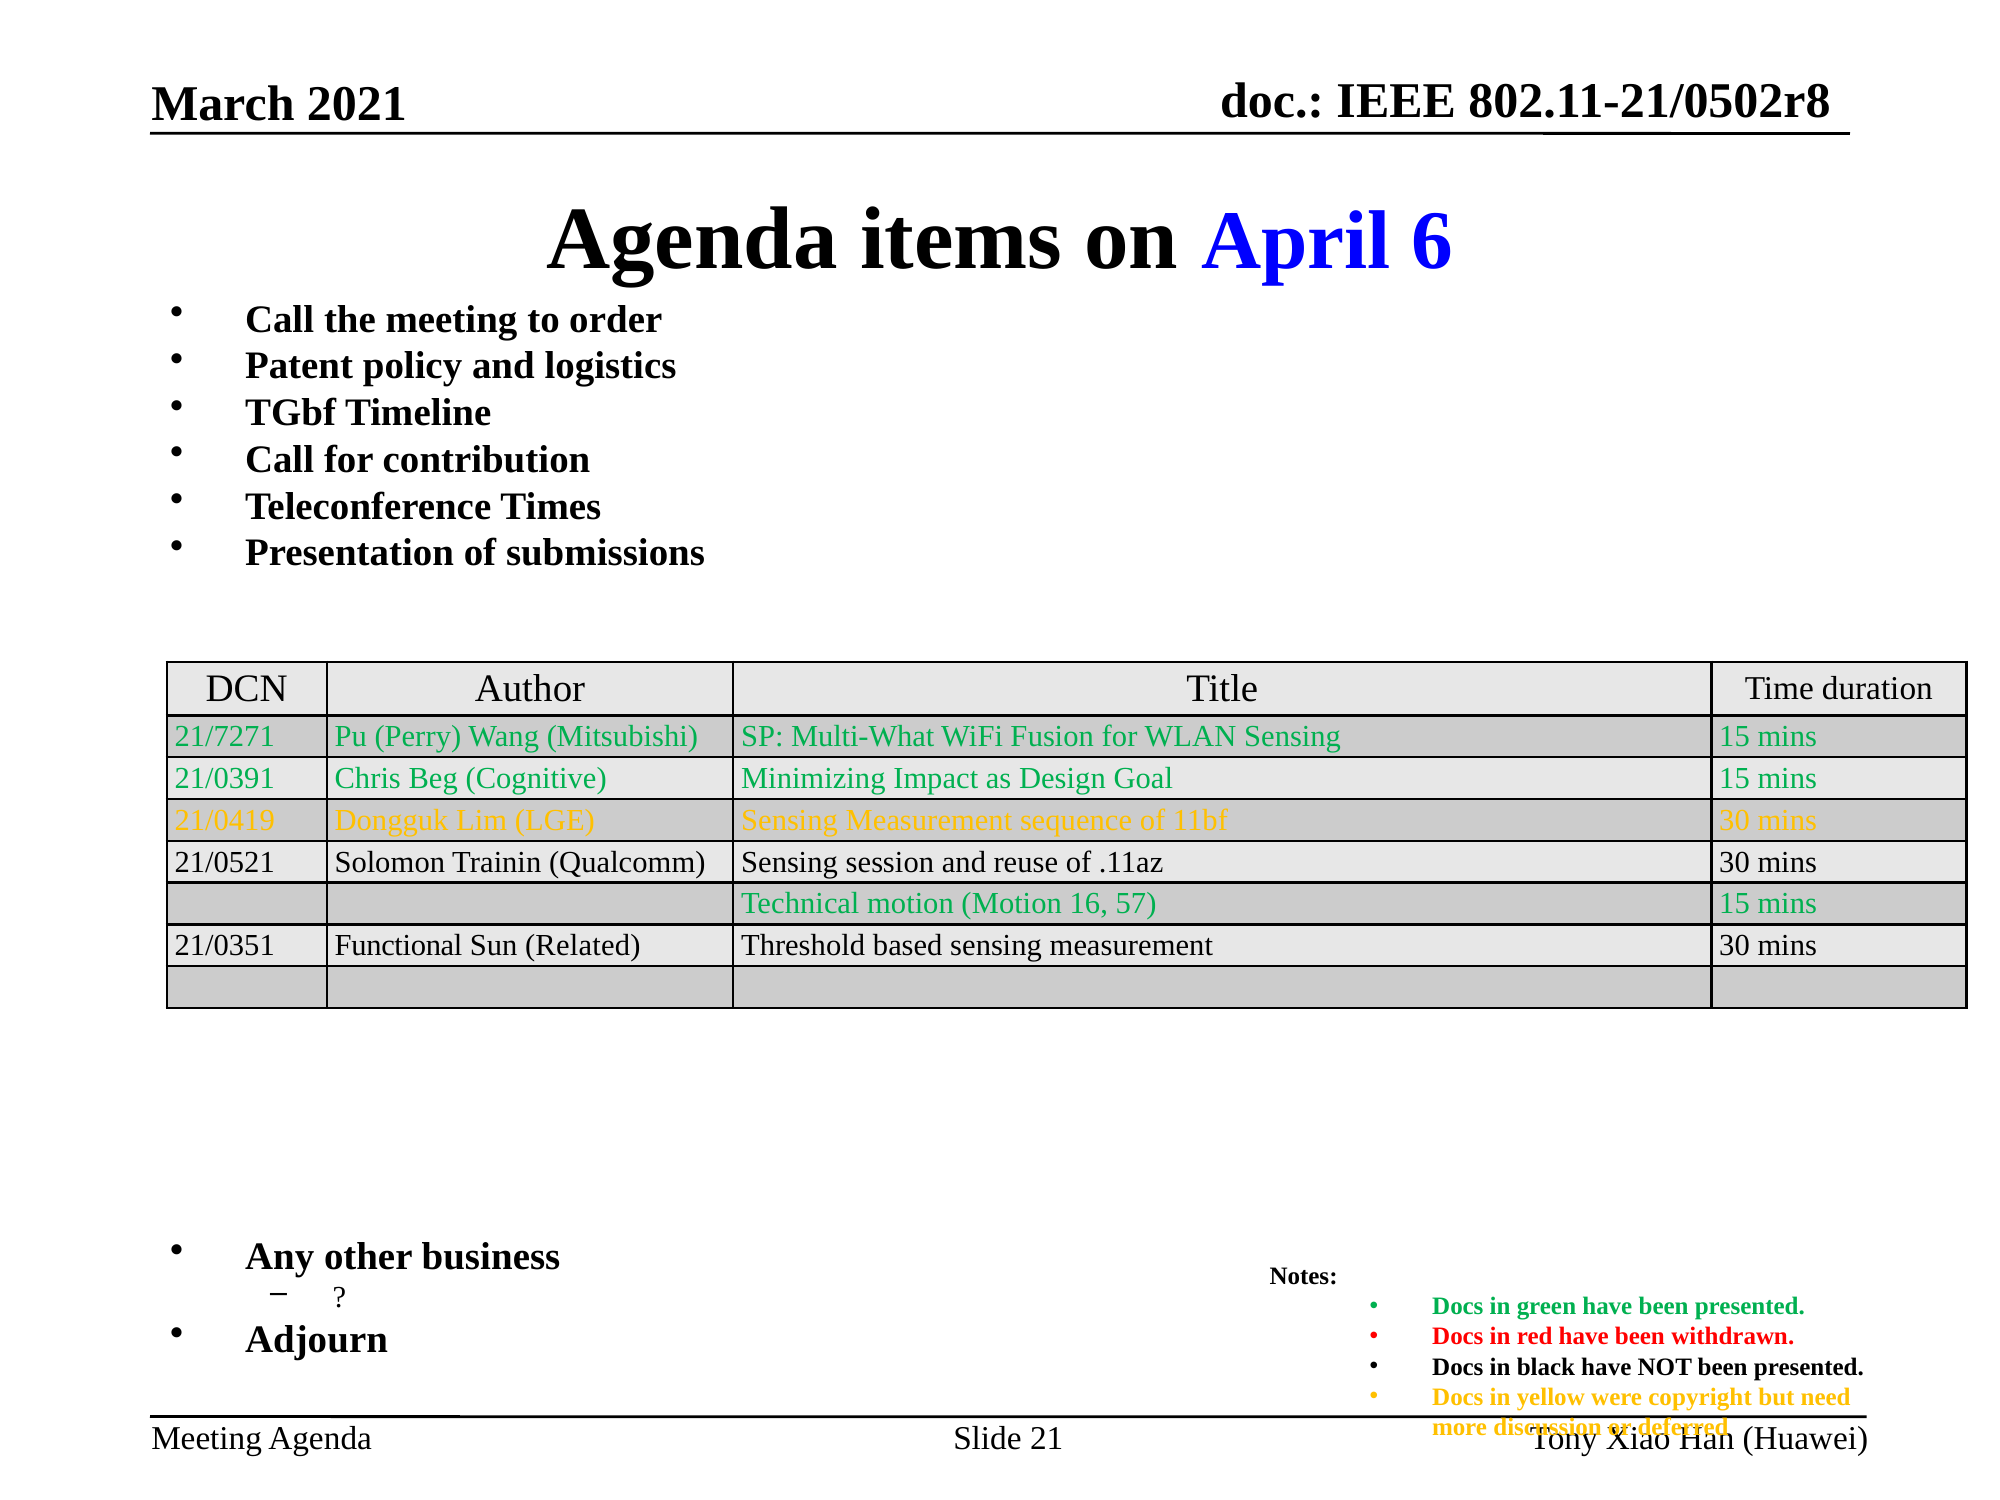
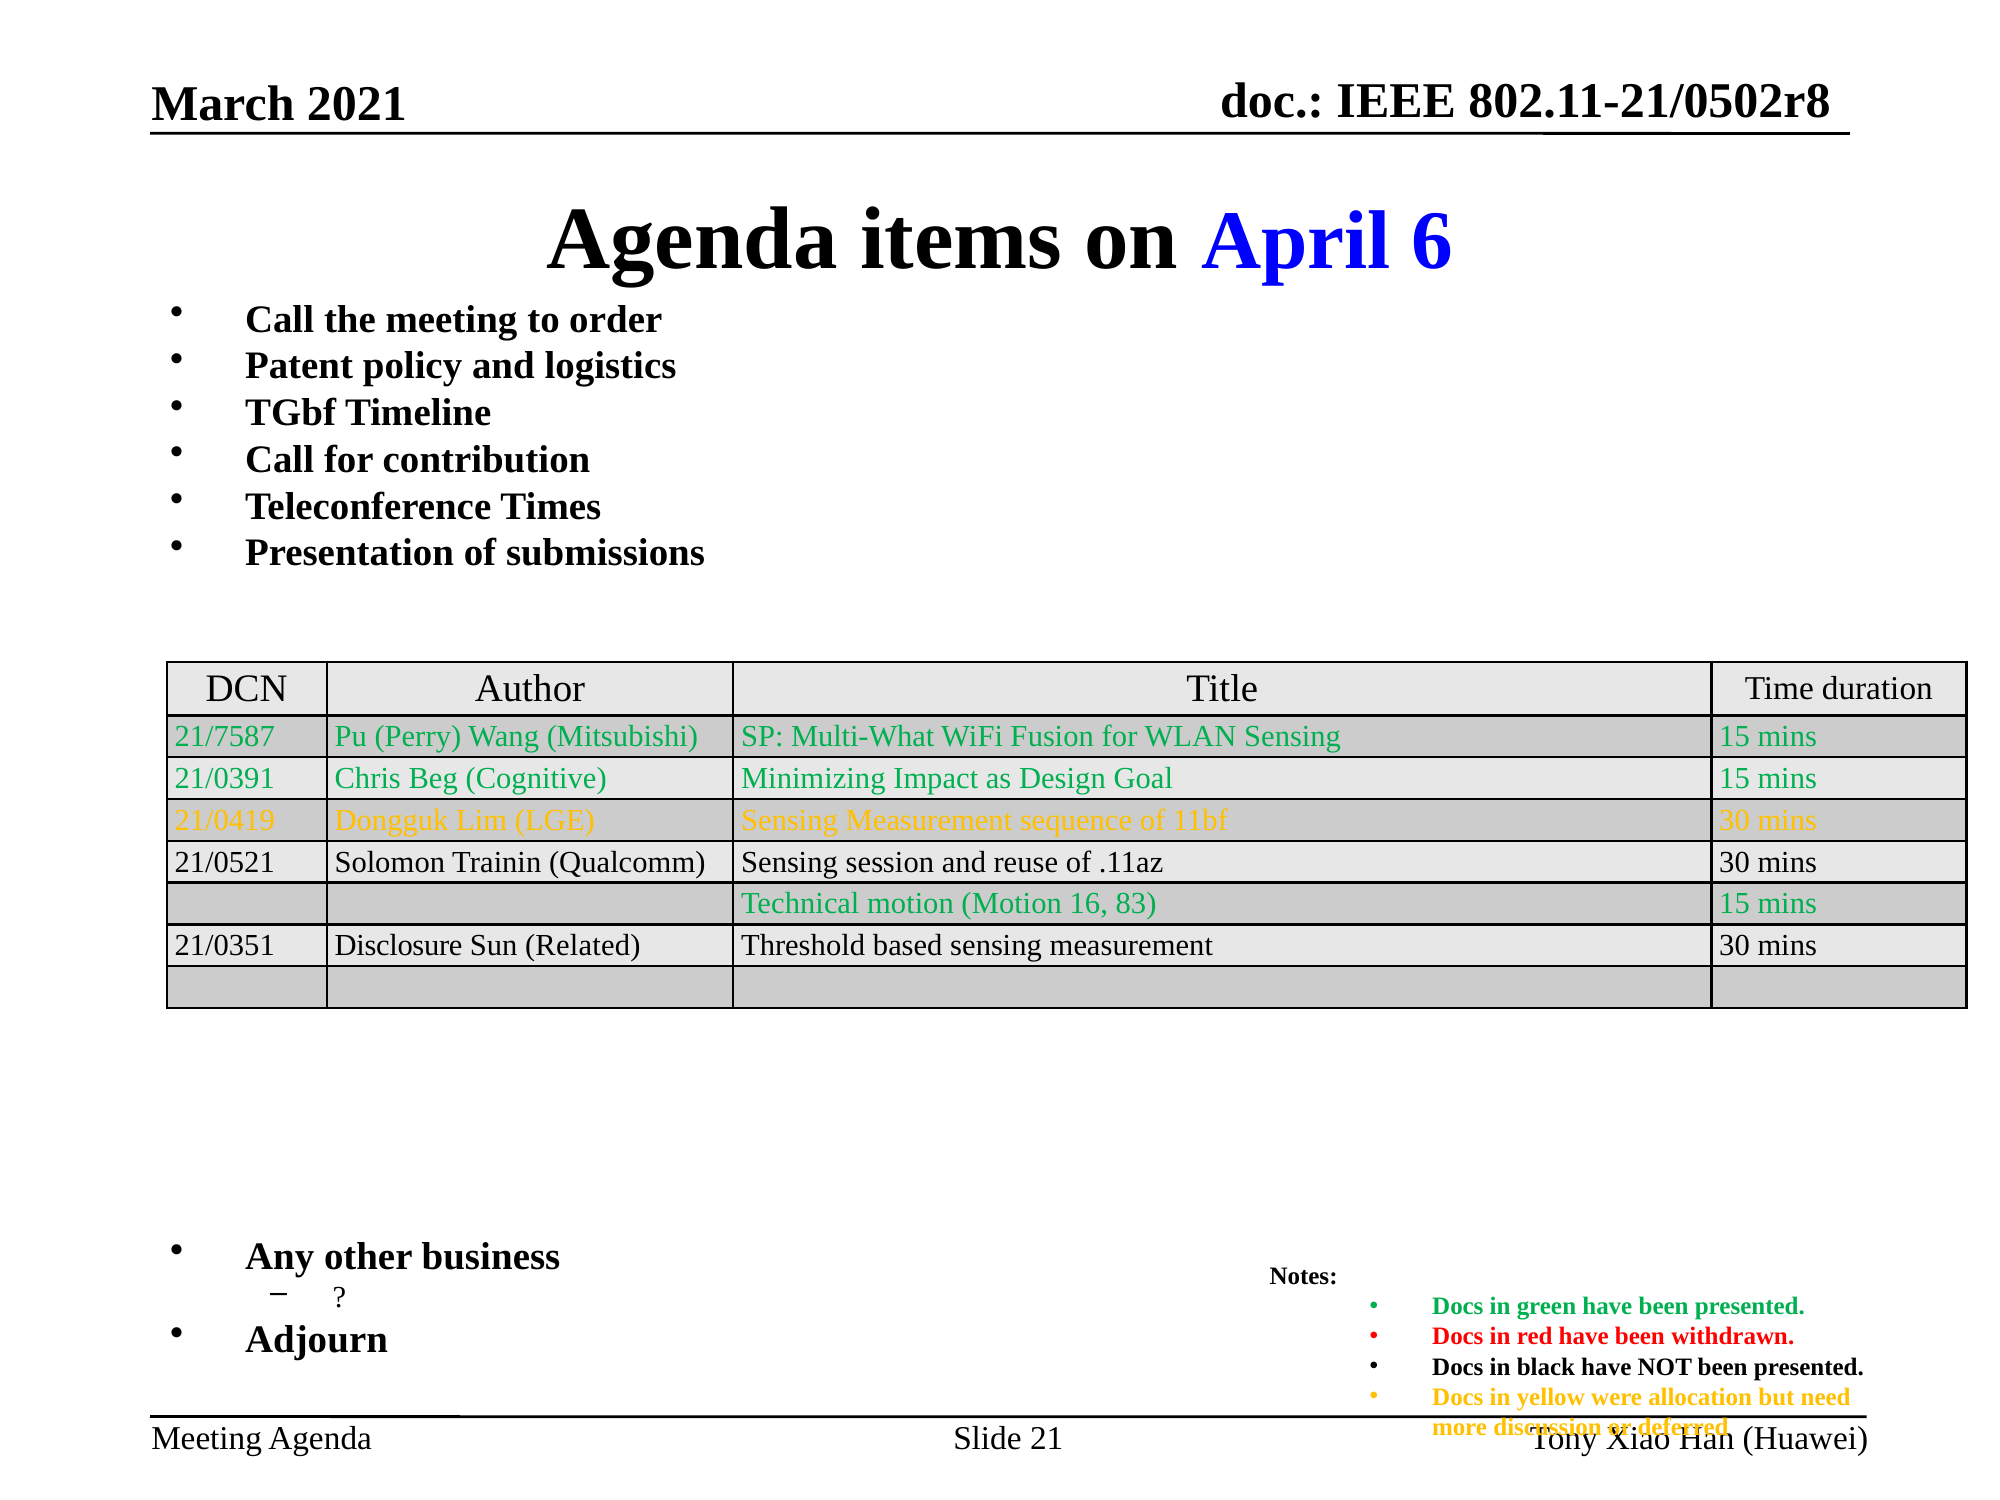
21/7271: 21/7271 -> 21/7587 (225, 737)
57: 57 -> 83 (1136, 904)
Functional: Functional -> Disclosure (399, 946)
copyright: copyright -> allocation (1700, 1397)
